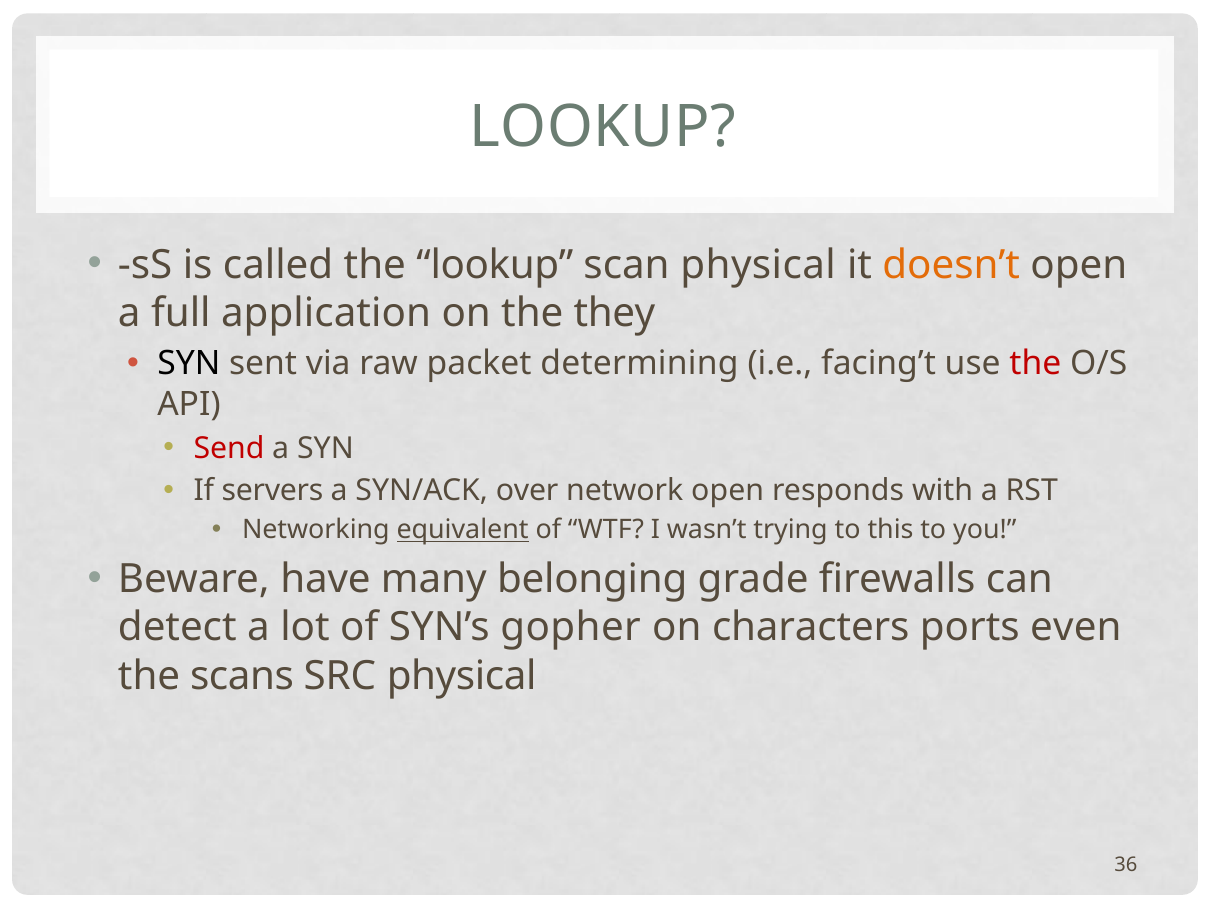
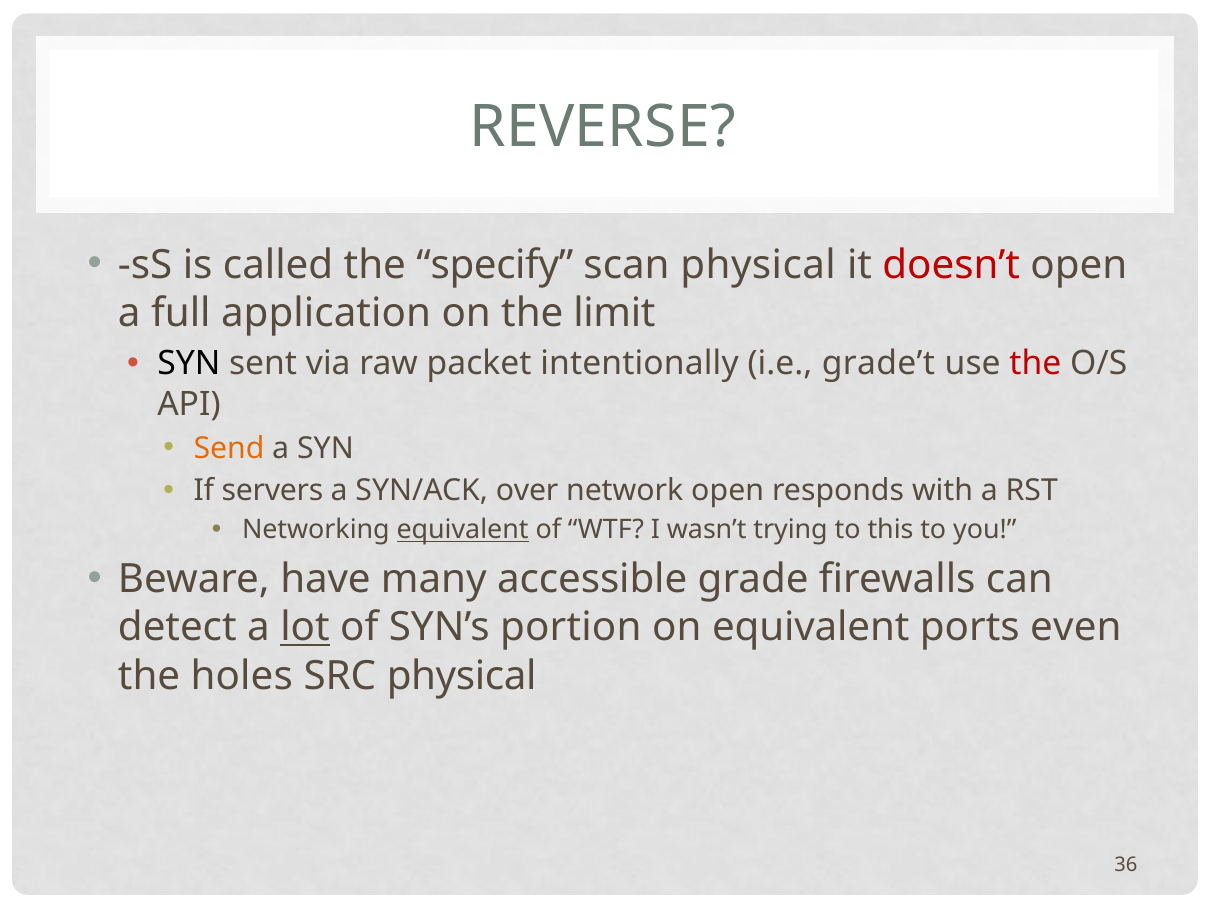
LOOKUP: LOOKUP -> REVERSE (603, 127)
the lookup: lookup -> specify (495, 265)
doesn’t colour: orange -> red (951, 265)
they: they -> limit (614, 313)
determining: determining -> intentionally (640, 364)
facing’t: facing’t -> grade’t (878, 364)
Send colour: red -> orange (229, 449)
belonging: belonging -> accessible (592, 580)
lot underline: none -> present (305, 628)
gopher: gopher -> portion (571, 628)
on characters: characters -> equivalent (811, 628)
scans: scans -> holes (242, 676)
